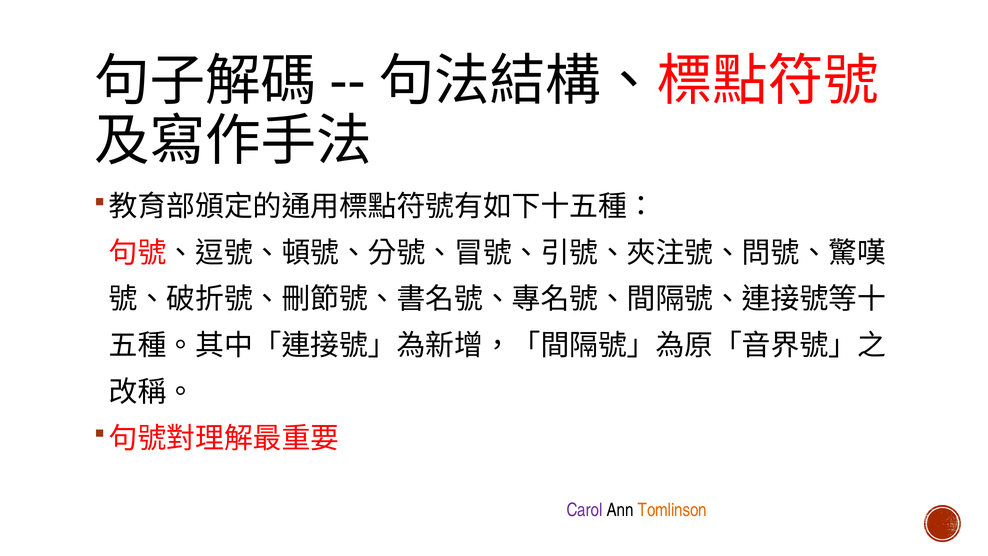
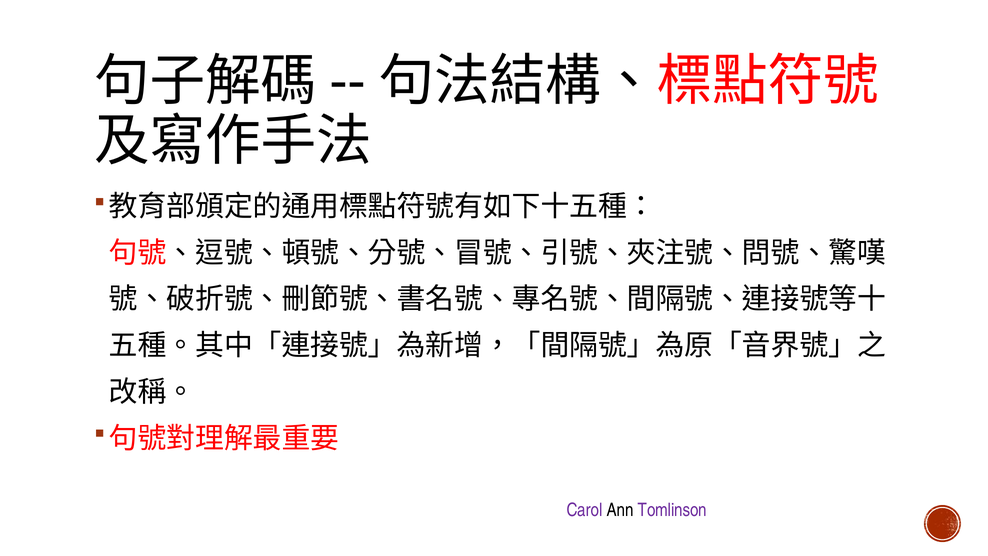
Tomlinson colour: orange -> purple (672, 510)
